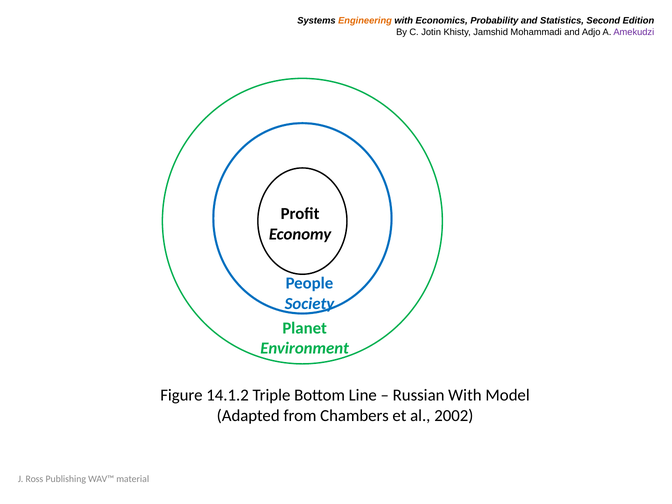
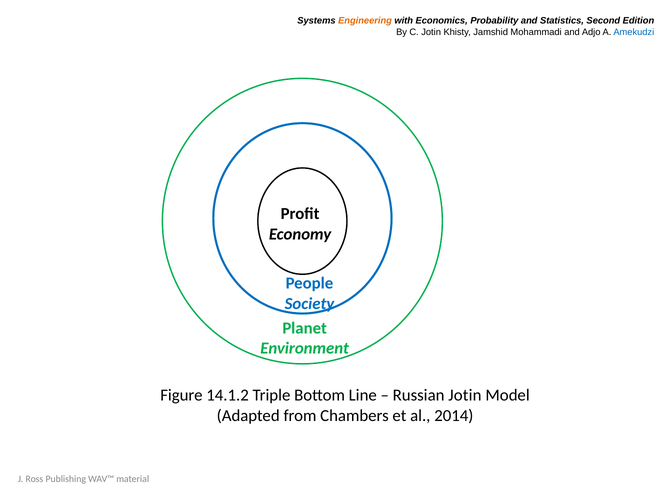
Amekudzi colour: purple -> blue (634, 32)
Russian With: With -> Jotin (465, 395)
2002: 2002 -> 2014 (454, 415)
